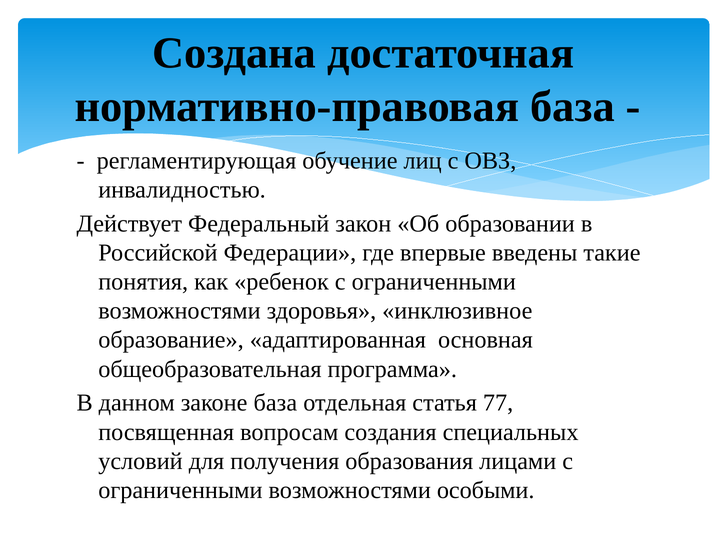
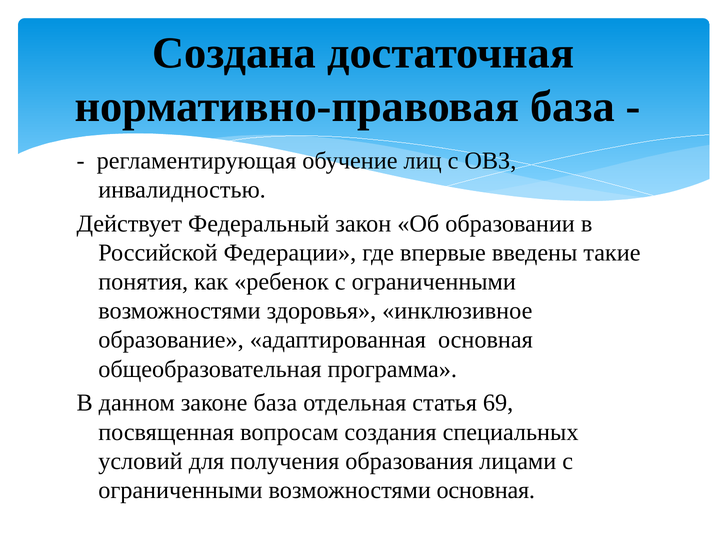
77: 77 -> 69 (498, 403)
возможностями особыми: особыми -> основная (486, 490)
